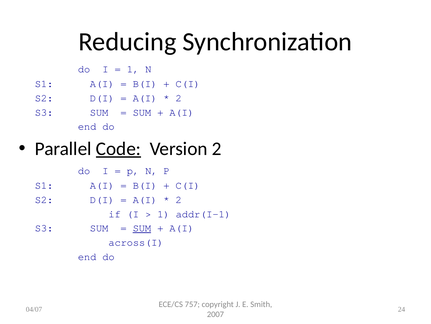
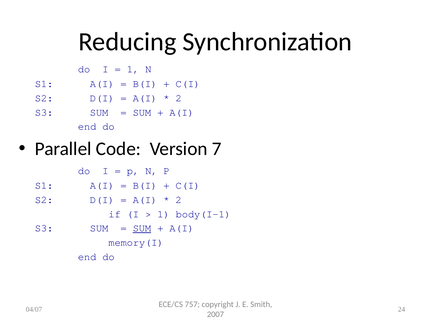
Code underline: present -> none (118, 148)
Version 2: 2 -> 7 (217, 148)
addr(I-1: addr(I-1 -> body(I-1 (203, 214)
across(I: across(I -> memory(I (136, 242)
